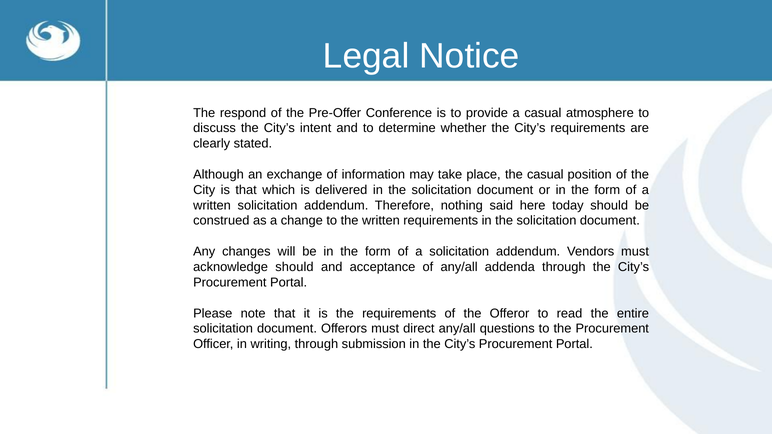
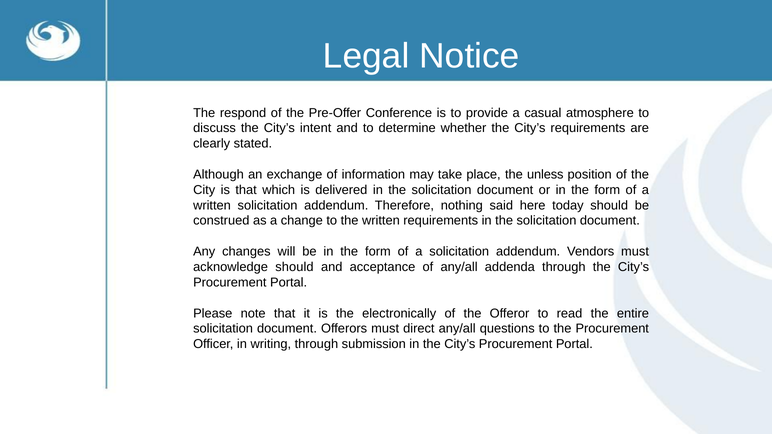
the casual: casual -> unless (545, 175)
the requirements: requirements -> electronically (399, 313)
